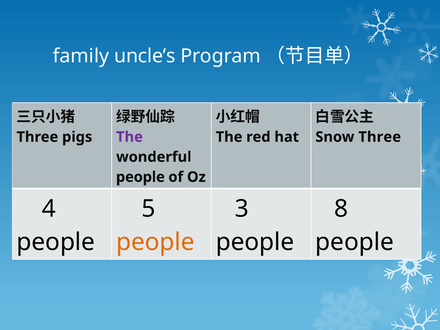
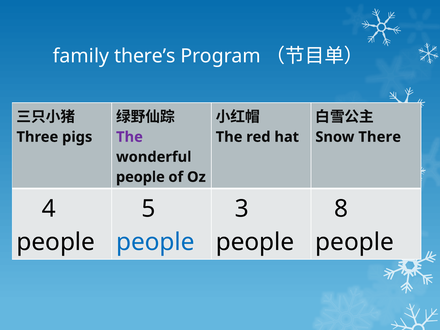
uncle’s: uncle’s -> there’s (145, 56)
Snow Three: Three -> There (380, 137)
people colour: orange -> blue (155, 242)
